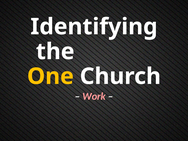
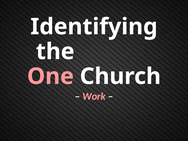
One colour: yellow -> pink (50, 76)
